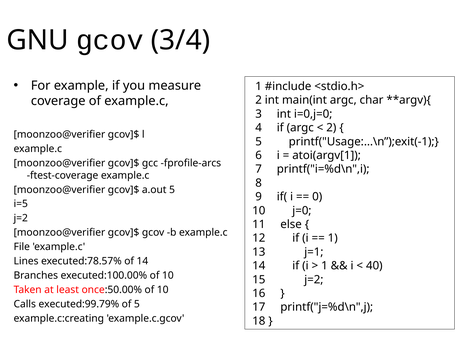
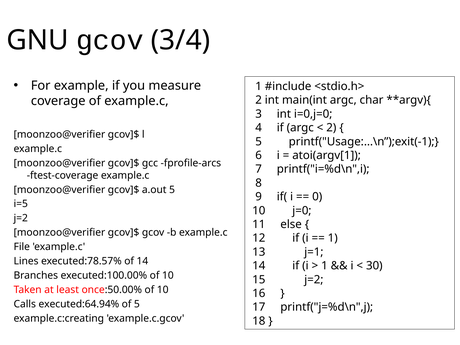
40: 40 -> 30 (374, 266)
executed:99.79%: executed:99.79% -> executed:64.94% (79, 304)
